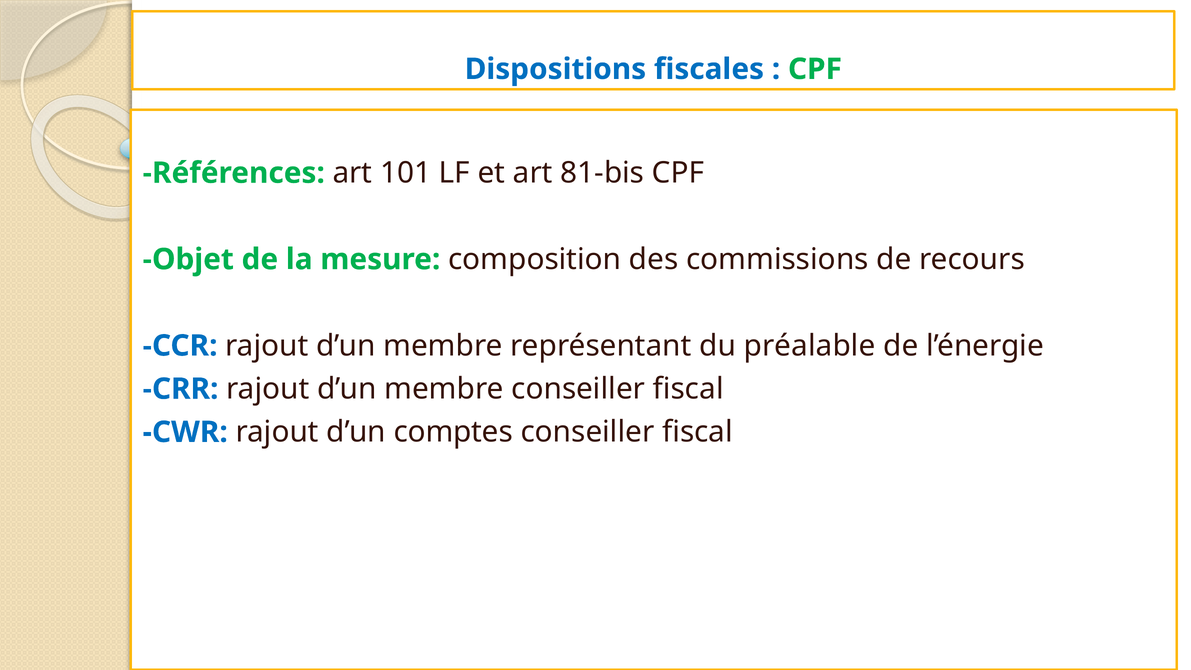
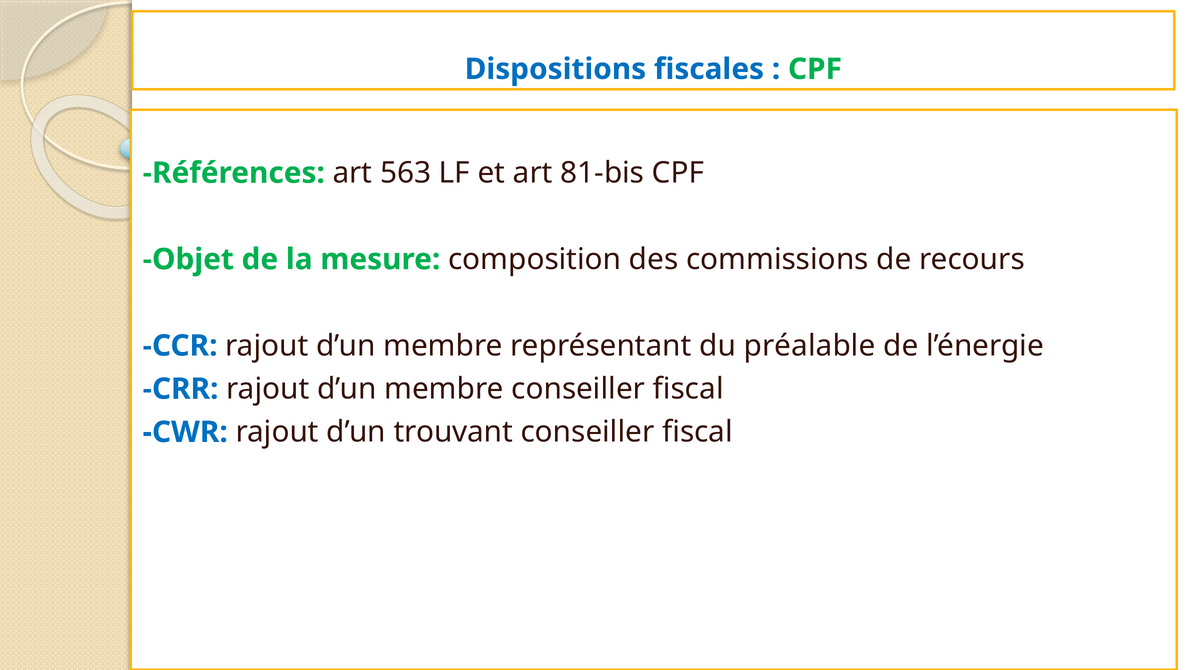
101: 101 -> 563 (406, 173)
comptes: comptes -> trouvant (453, 432)
